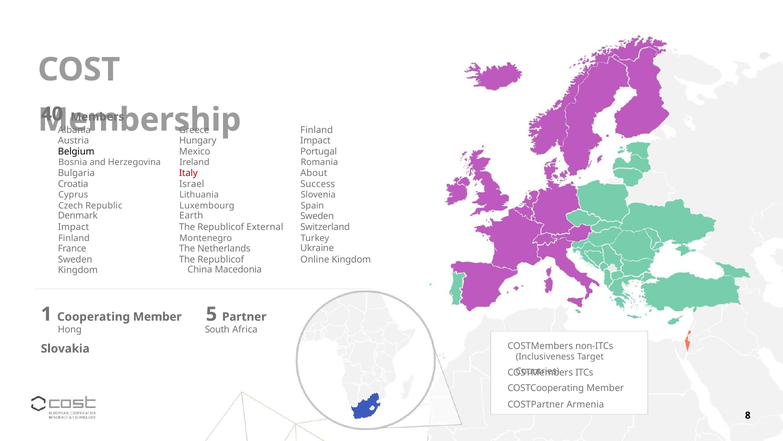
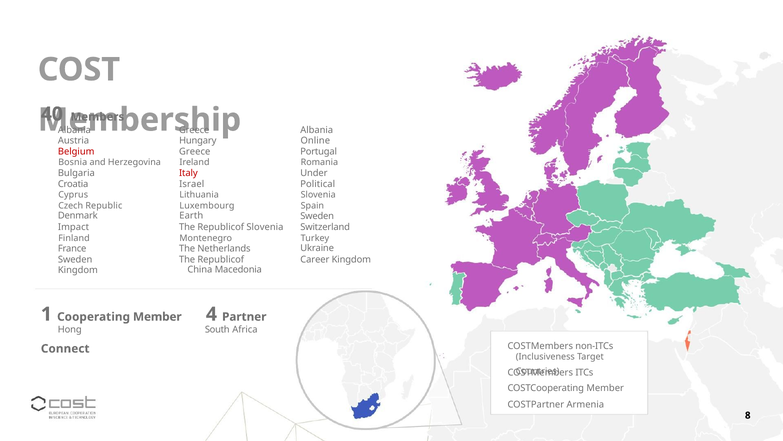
Finland: Finland -> Albania (317, 130)
Impact: Impact -> Online (315, 140)
Belgium colour: black -> red (76, 151)
Mexico: Mexico -> Greece (195, 151)
About: About -> Under (314, 173)
Success: Success -> Political (318, 184)
Republicof External: External -> Slovenia (265, 227)
Online: Online -> Career (315, 259)
5: 5 -> 4 (211, 314)
Slovakia: Slovakia -> Connect (65, 348)
